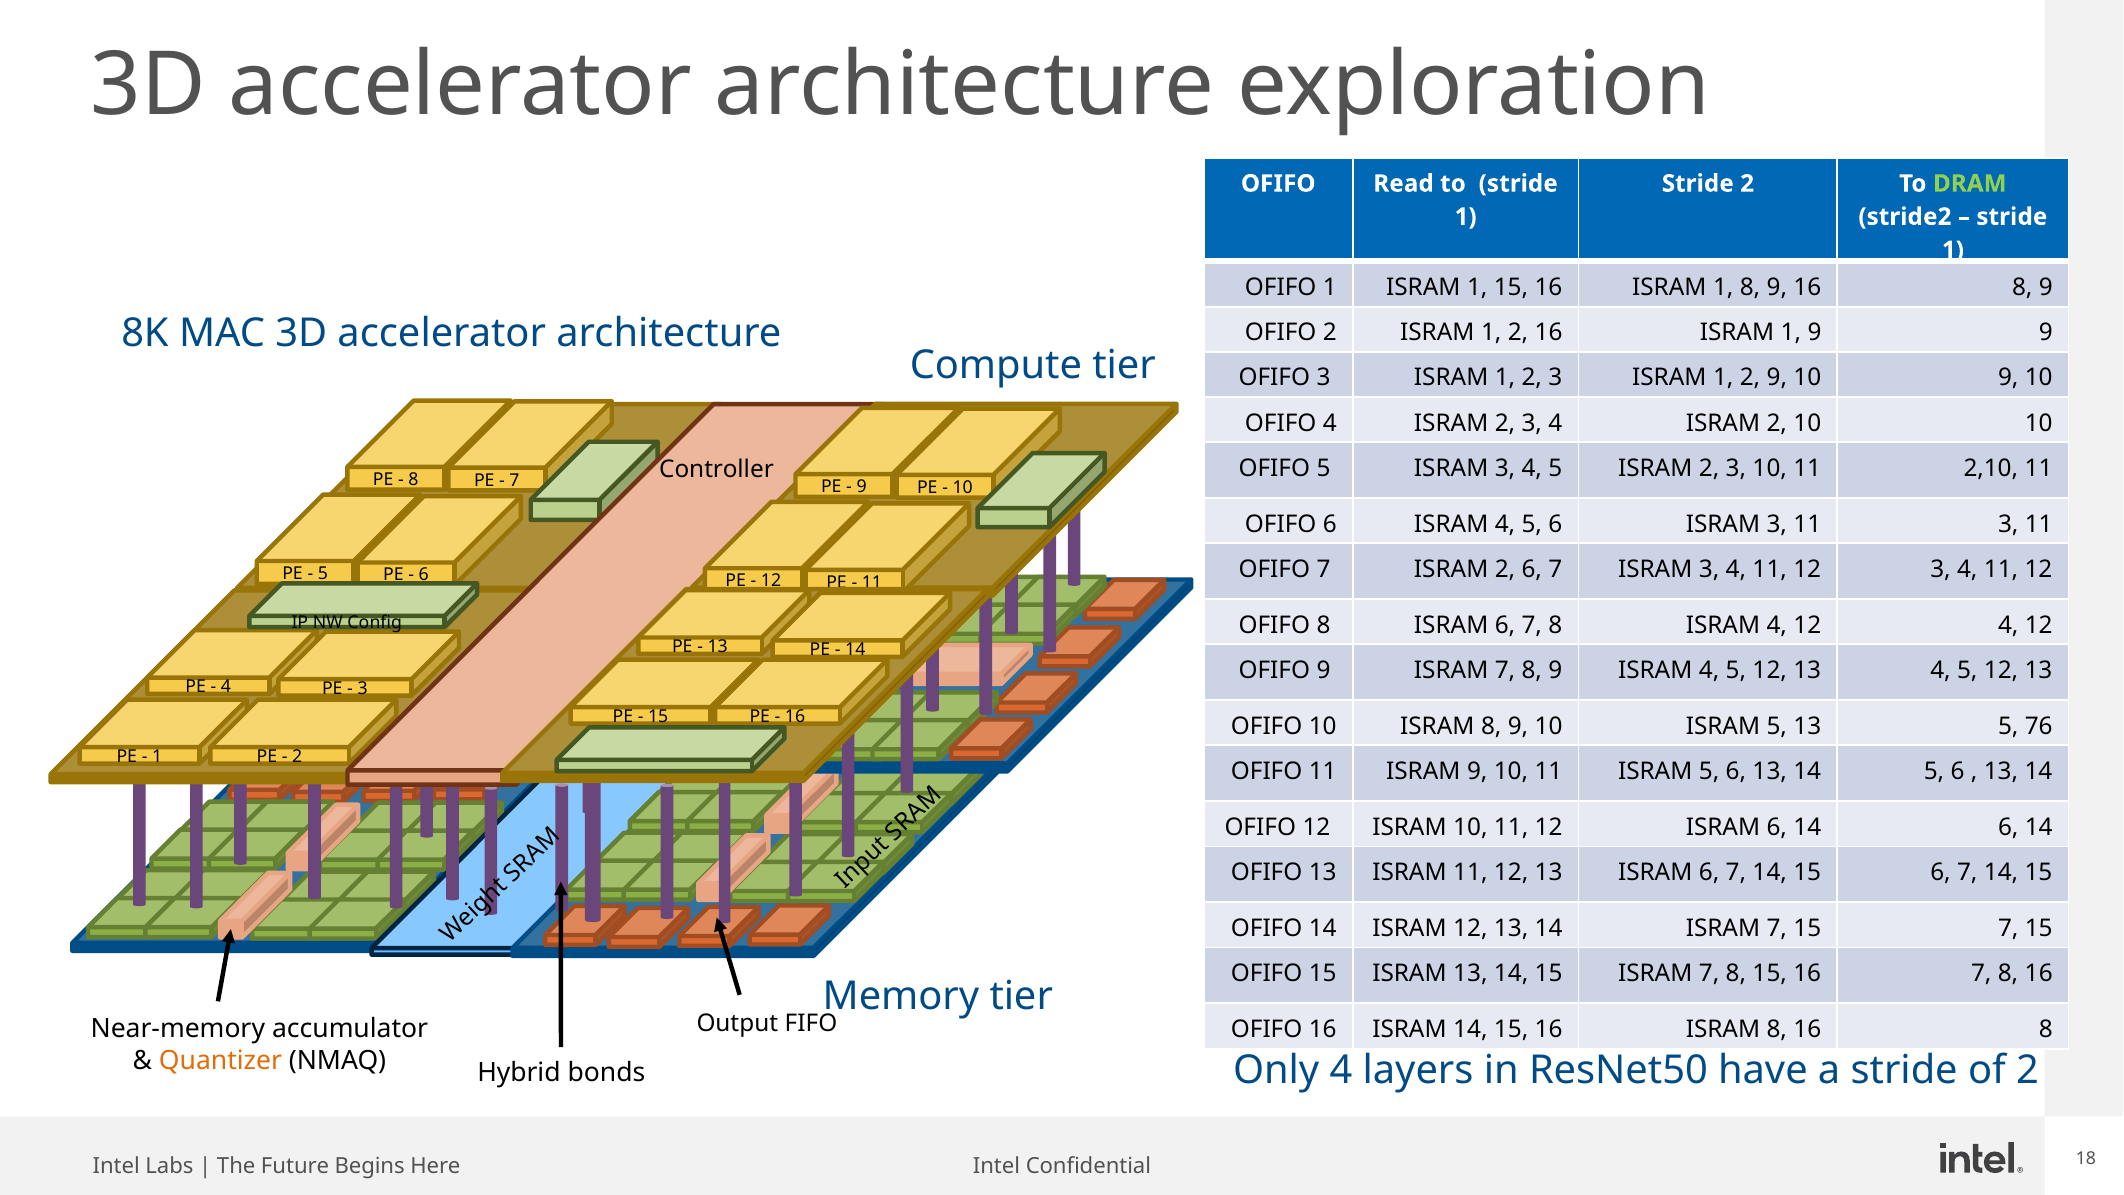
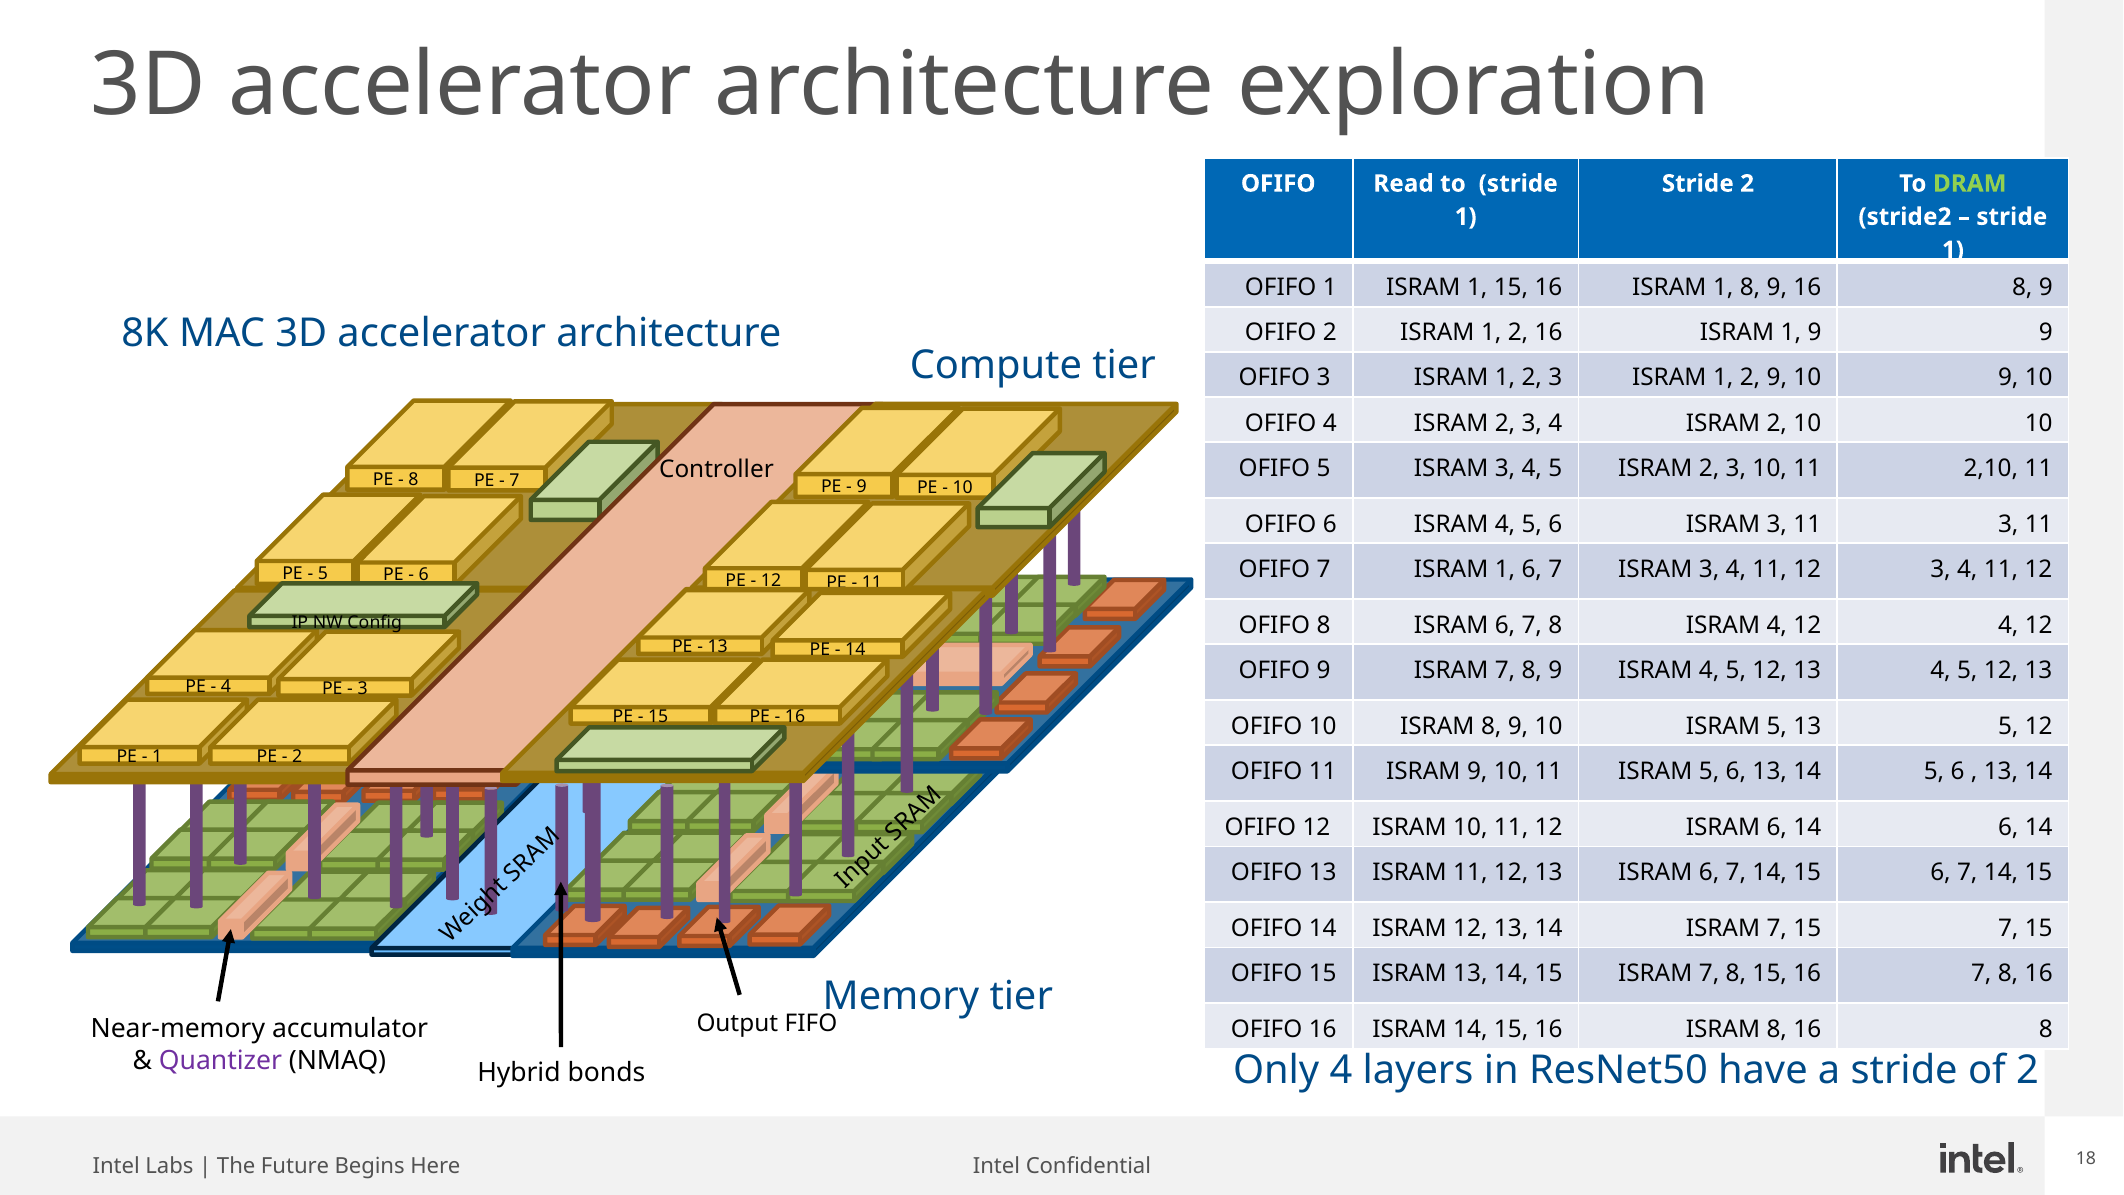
7 ISRAM 2: 2 -> 1 (1505, 569)
13 5 76: 76 -> 12 (2039, 726)
Quantizer colour: orange -> purple (221, 1060)
